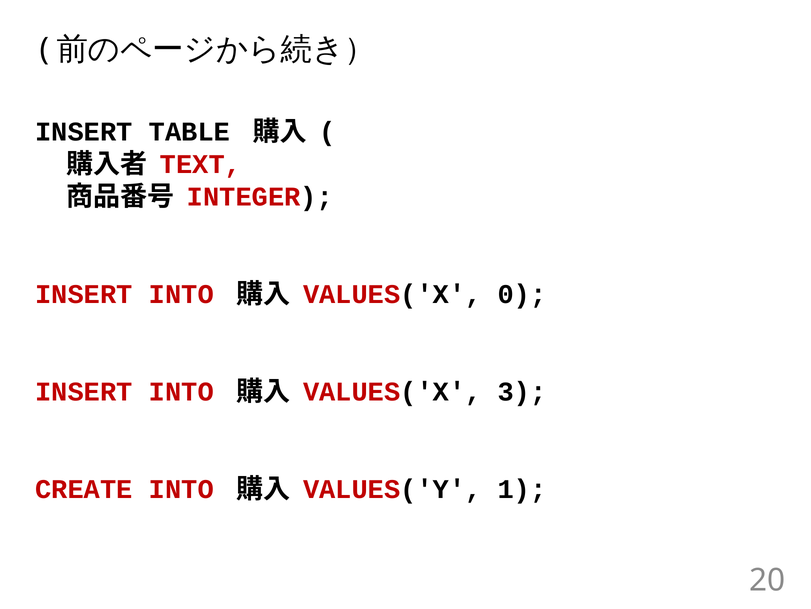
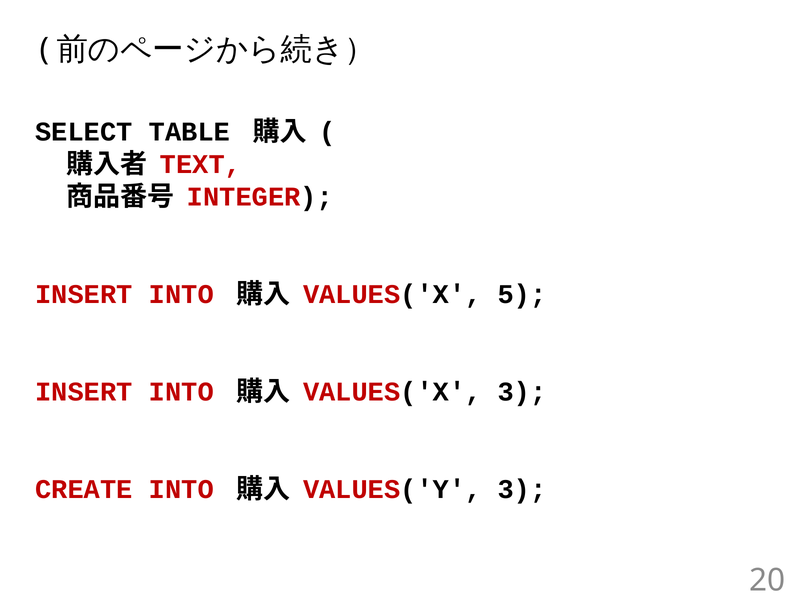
INSERT: INSERT -> SELECT (84, 132)
0: 0 -> 5 (522, 294)
VALUES('Y 1: 1 -> 3 (522, 489)
